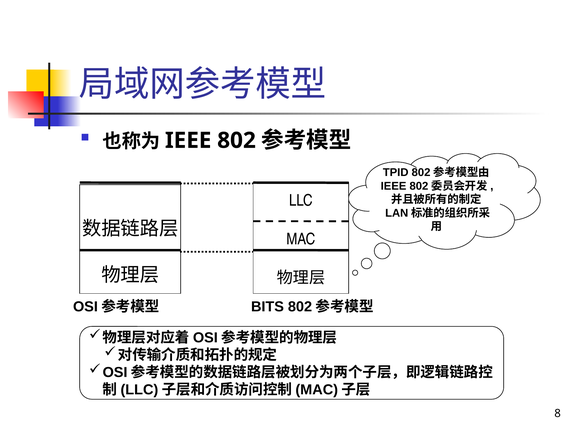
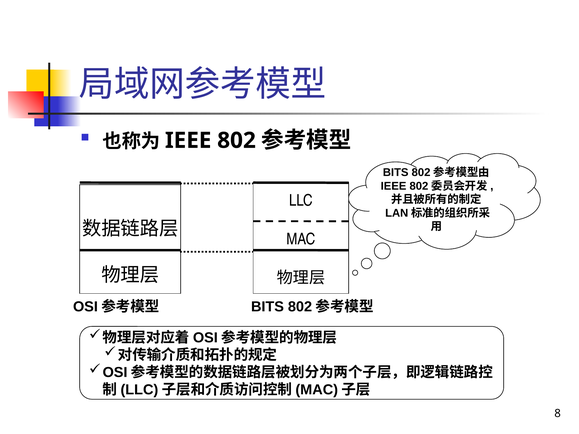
TPID: TPID -> BITS (396, 173)
